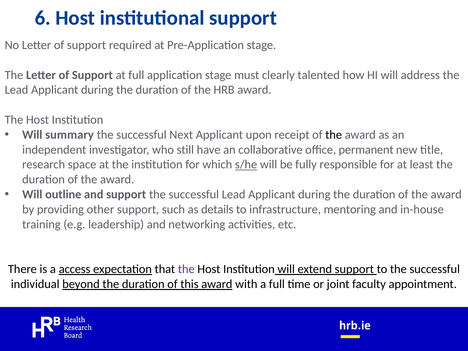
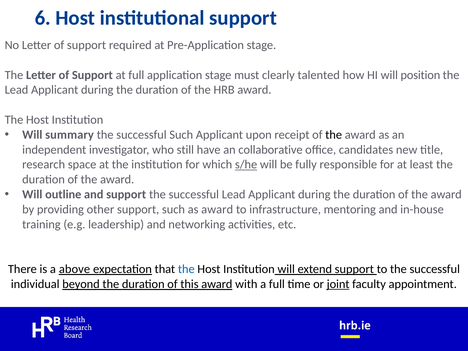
address: address -> position (420, 75)
successful Next: Next -> Such (181, 135)
permanent: permanent -> candidates (366, 150)
as details: details -> award (217, 209)
access: access -> above (75, 269)
the colour: purple -> blue (186, 269)
joint underline: none -> present (338, 284)
